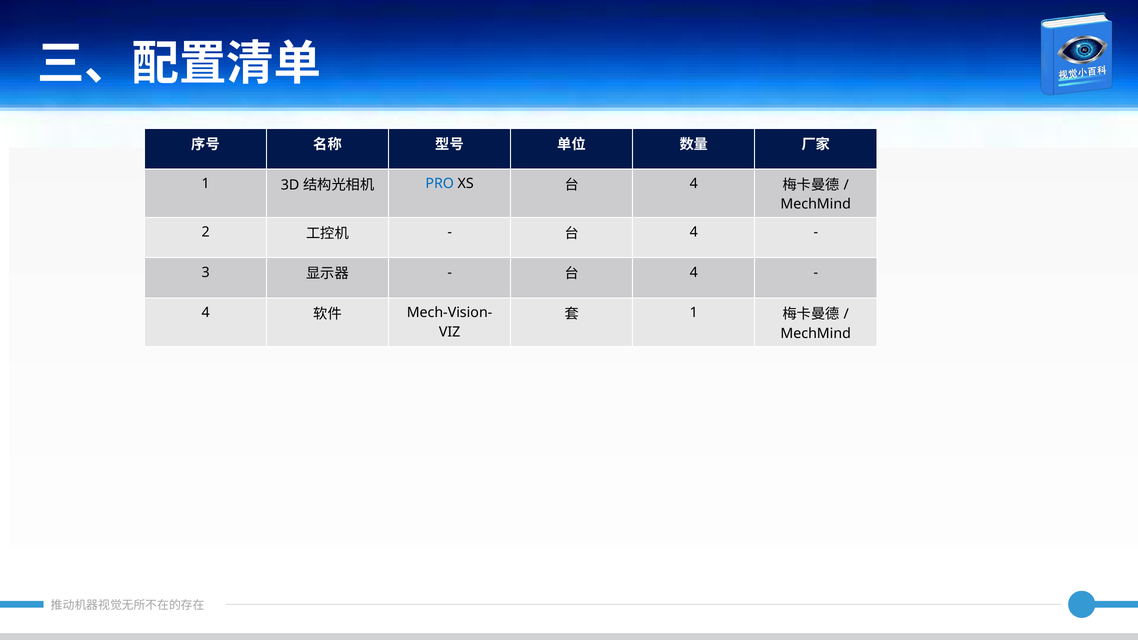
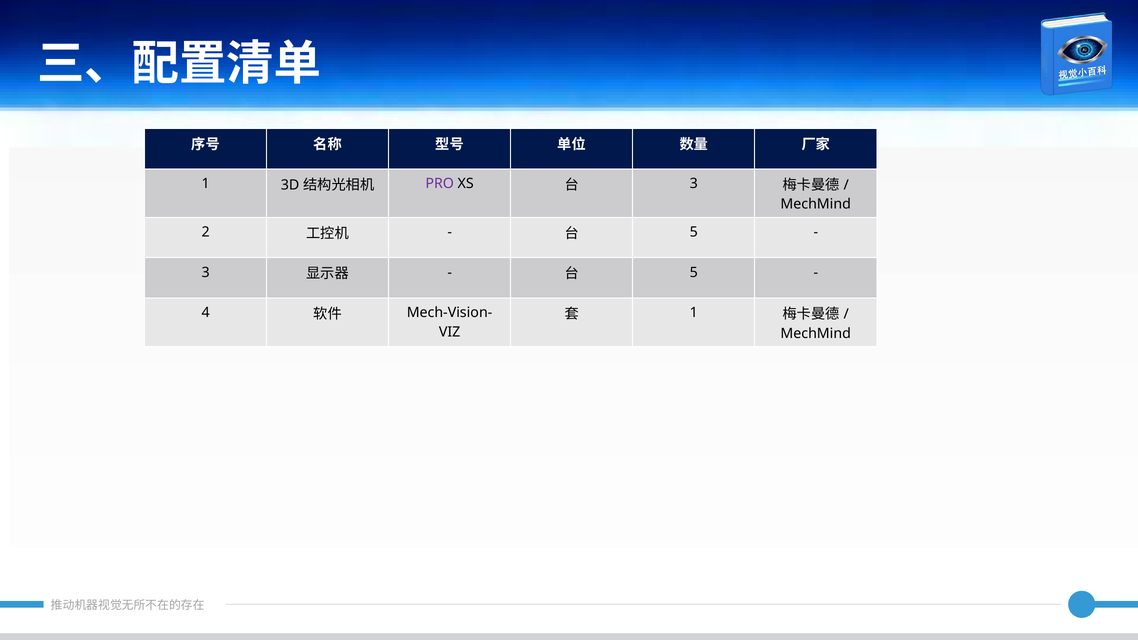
PRO colour: blue -> purple (440, 184)
4: 4 -> 3 (694, 184)
4: 4 -> 5 (694, 232)
4: 4 -> 5 (694, 273)
